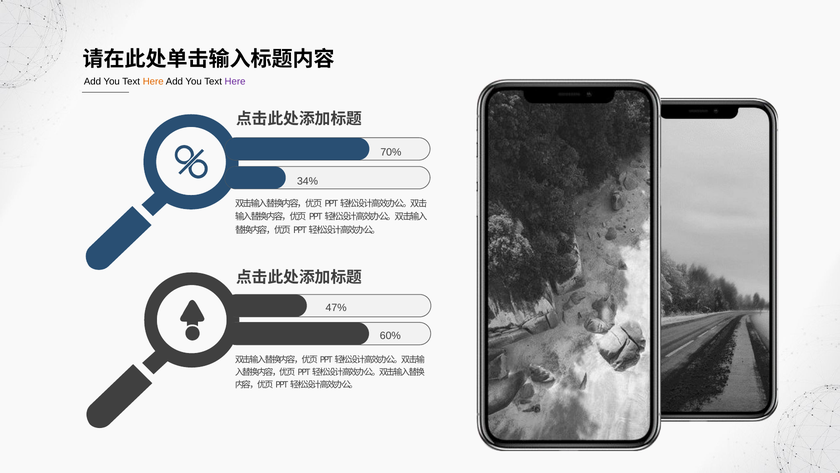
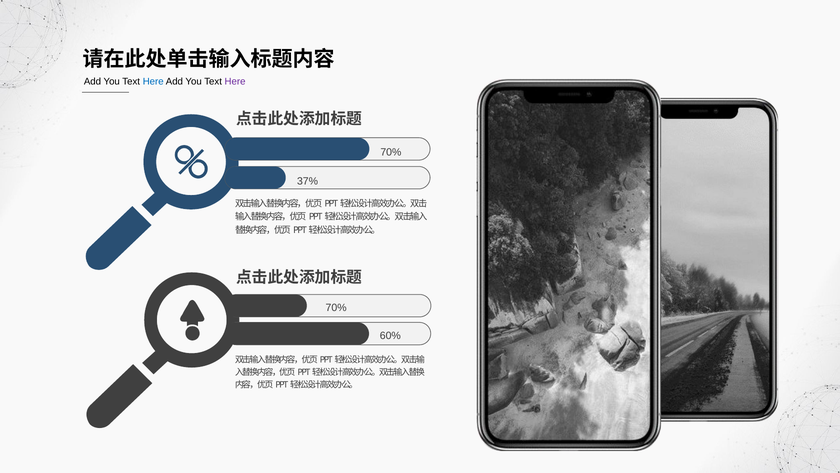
Here colour: orange -> blue (153, 81)
34%: 34% -> 37% (308, 181)
47%: 47% -> 70% (336, 308)
